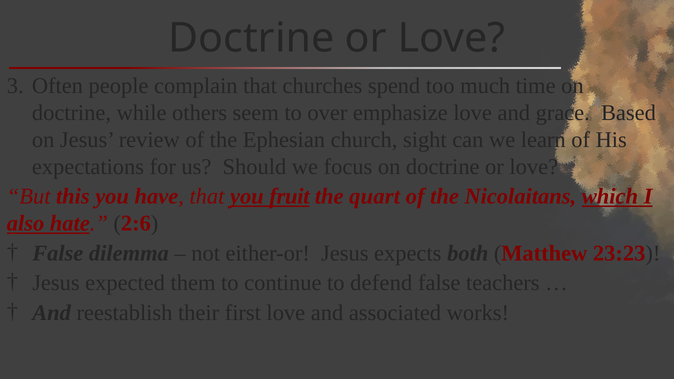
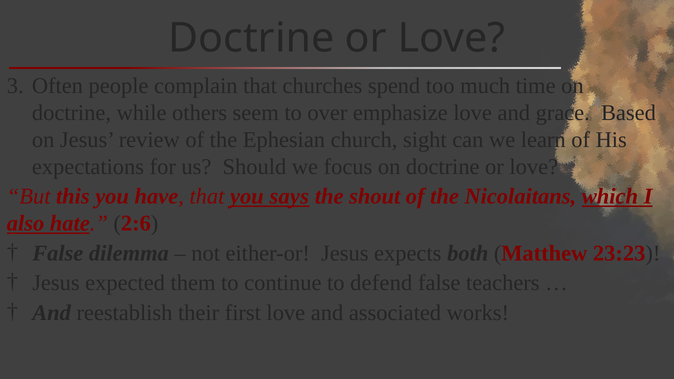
fruit: fruit -> says (289, 196)
quart: quart -> shout (375, 196)
